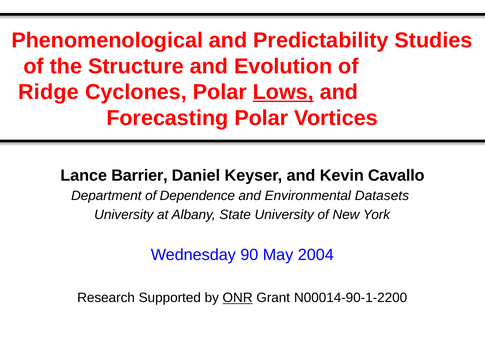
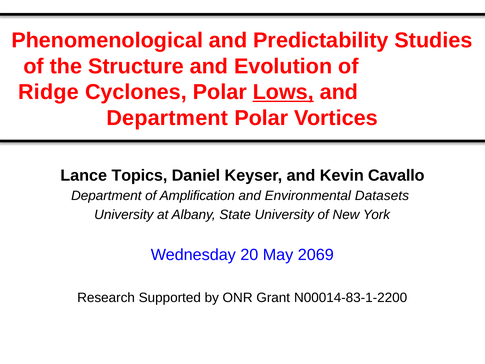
Forecasting: Forecasting -> Department (167, 118)
Barrier: Barrier -> Topics (139, 175)
Dependence: Dependence -> Amplification (197, 196)
90: 90 -> 20 (249, 255)
2004: 2004 -> 2069 (316, 255)
ONR underline: present -> none (238, 298)
N00014-90-1-2200: N00014-90-1-2200 -> N00014-83-1-2200 (351, 298)
